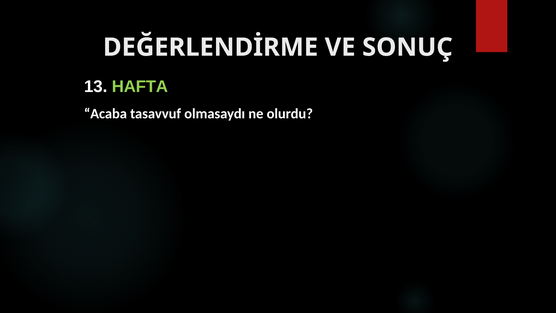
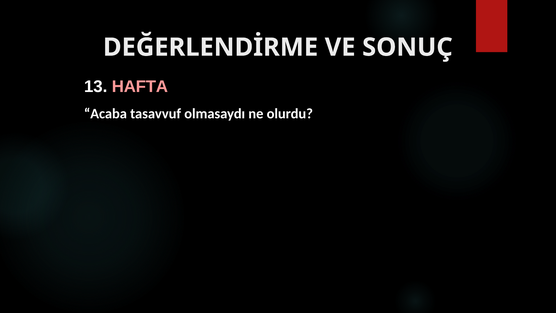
HAFTA colour: light green -> pink (140, 86)
